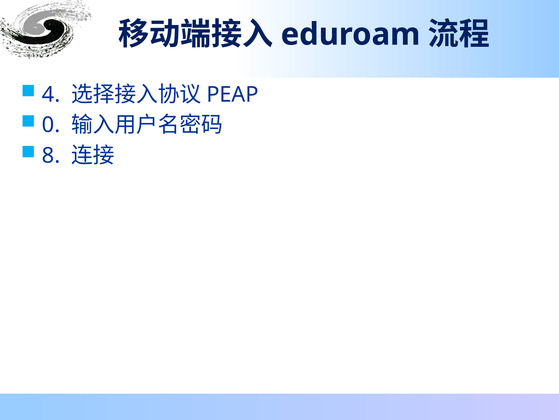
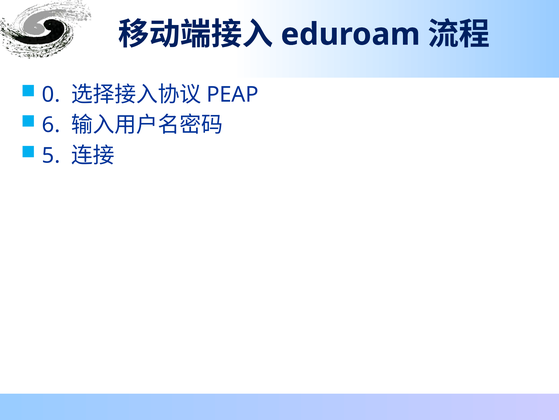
4: 4 -> 0 (51, 94)
0: 0 -> 6 (51, 125)
8: 8 -> 5 (51, 155)
